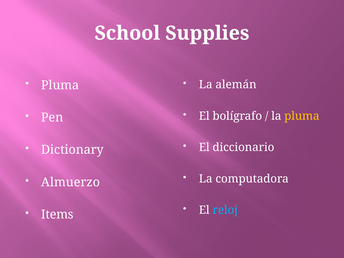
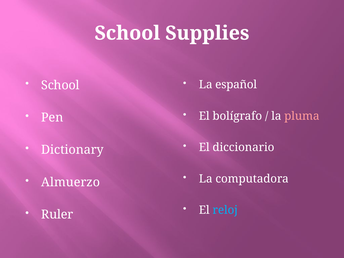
alemán: alemán -> español (236, 85)
Pluma: Pluma -> School (60, 85)
pluma colour: yellow -> pink (302, 116)
Items: Items -> Ruler (57, 215)
